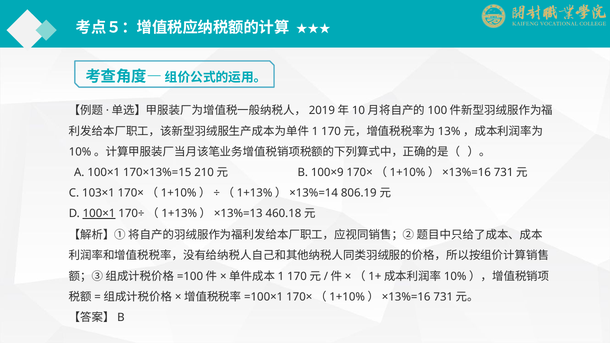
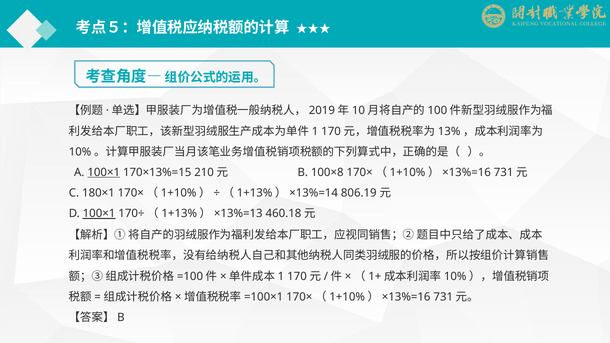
100×1 underline: none -> present (104, 172)
100×9: 100×9 -> 100×8 (327, 172)
103×1: 103×1 -> 180×1 (98, 193)
